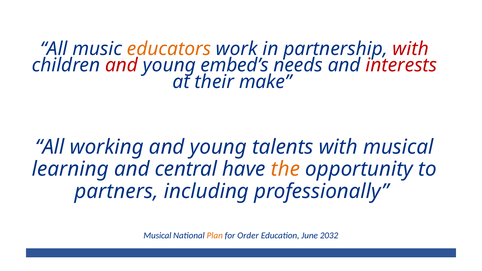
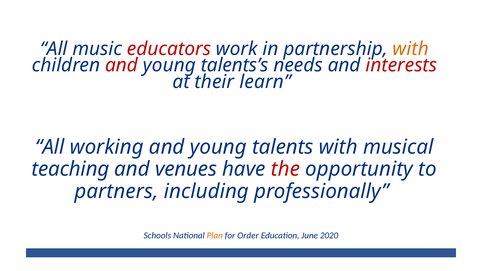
educators colour: orange -> red (169, 49)
with colour: red -> orange (411, 49)
embed’s: embed’s -> talents’s (235, 65)
make: make -> learn (265, 82)
learning: learning -> teaching (70, 169)
central: central -> venues (186, 169)
the colour: orange -> red (285, 169)
Musical: Musical -> Schools (157, 235)
2032: 2032 -> 2020 (329, 235)
